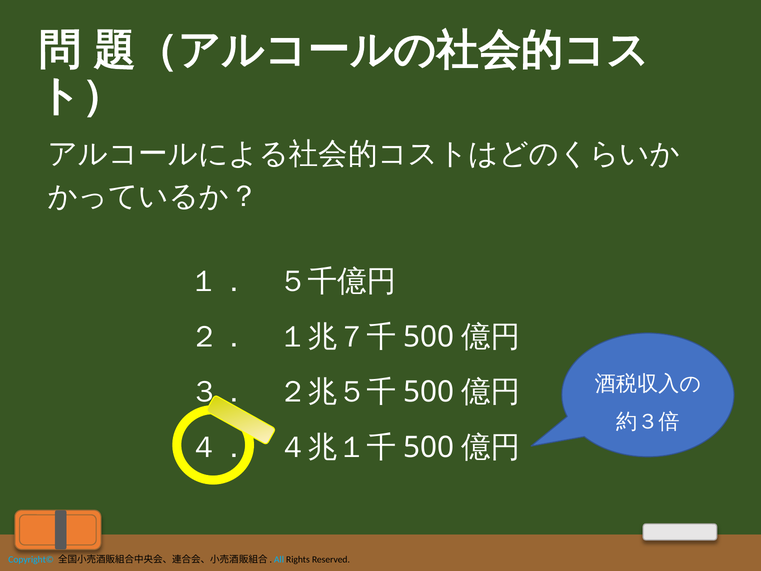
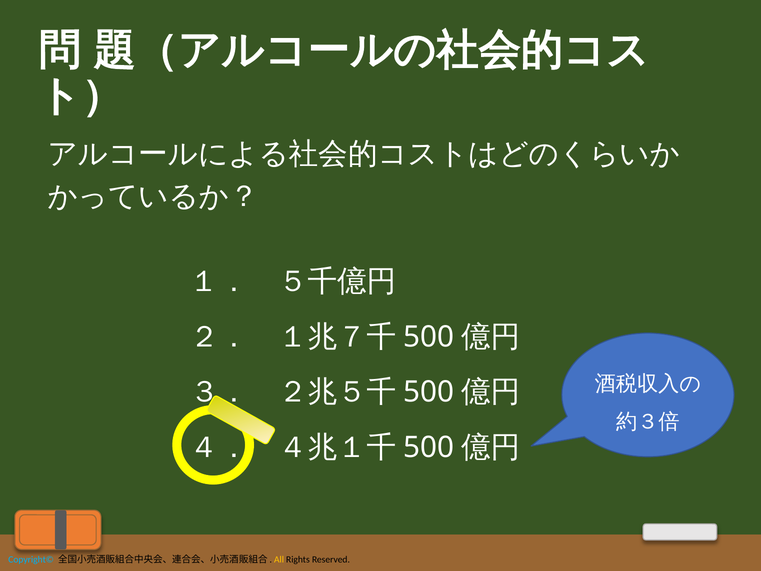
All colour: light blue -> yellow (279, 560)
